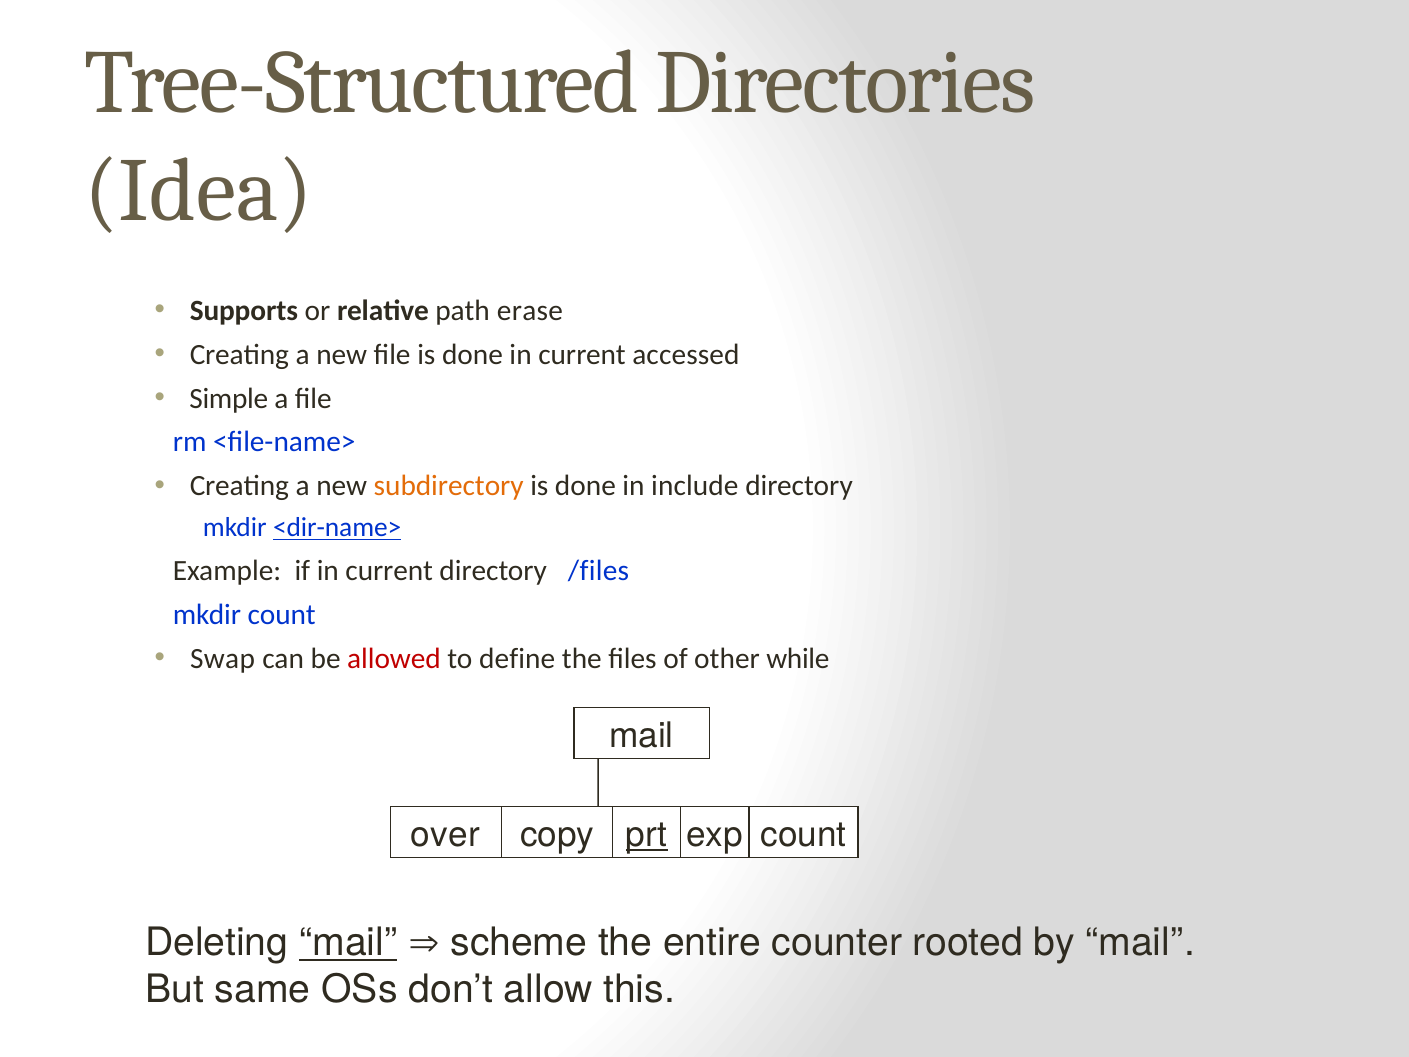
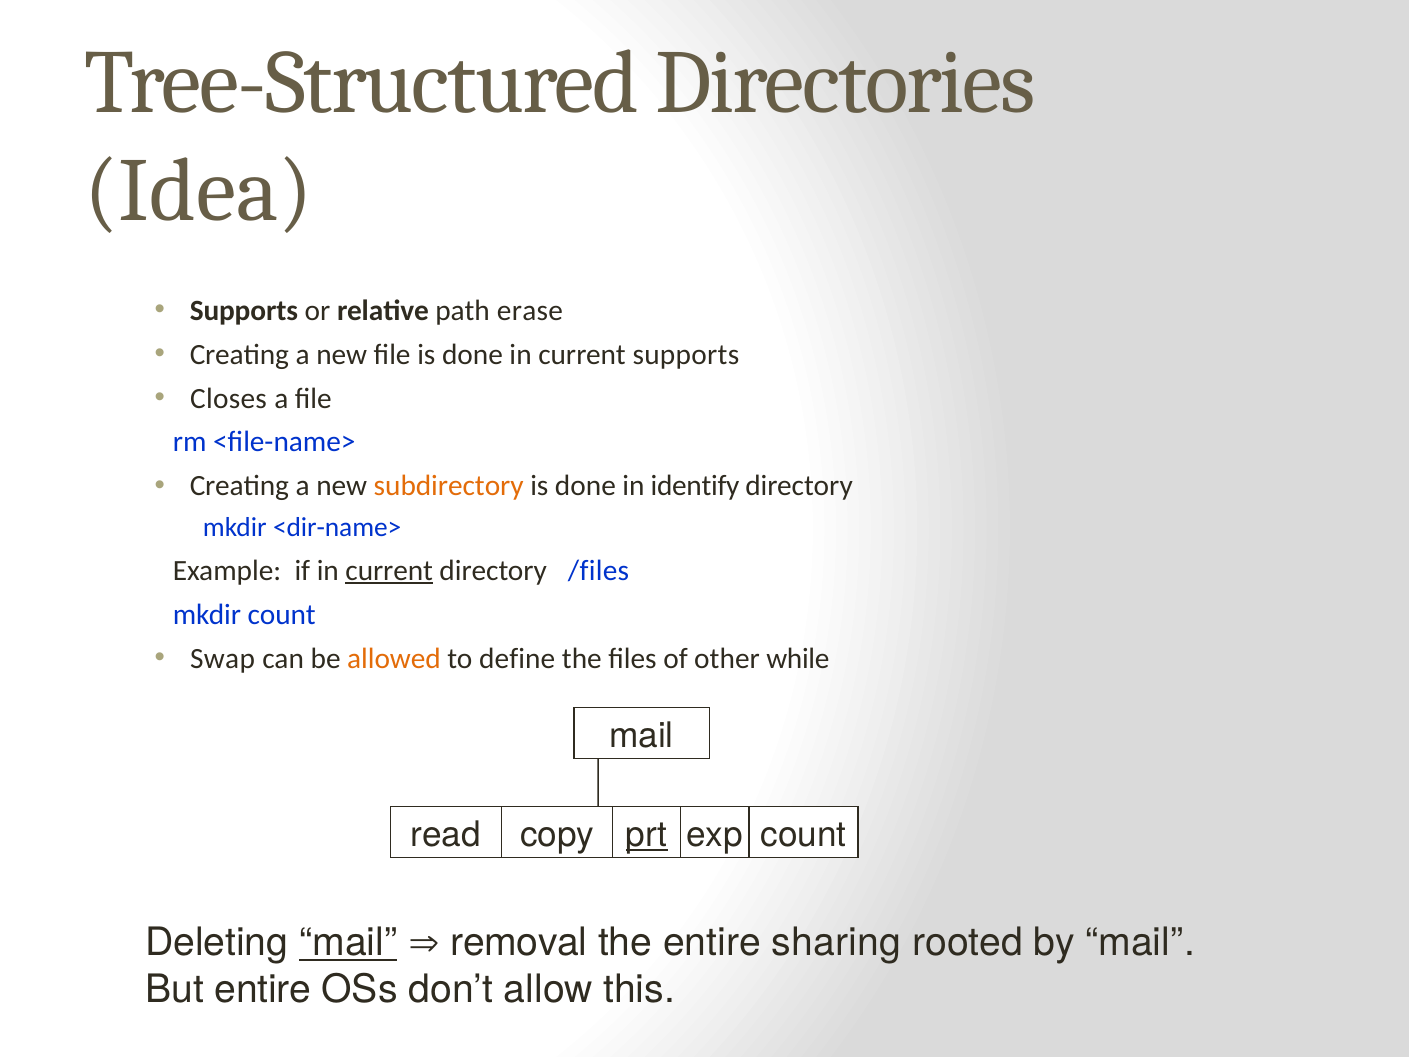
current accessed: accessed -> supports (686, 355)
Simple: Simple -> Closes (228, 398)
include: include -> identify (695, 486)
<dir-name> underline: present -> none (337, 528)
current underline: none -> present (389, 571)
allowed colour: red -> orange (394, 658)
over: over -> read (446, 834)
scheme: scheme -> removal (519, 943)
counter: counter -> sharing (837, 943)
But same: same -> entire (263, 990)
